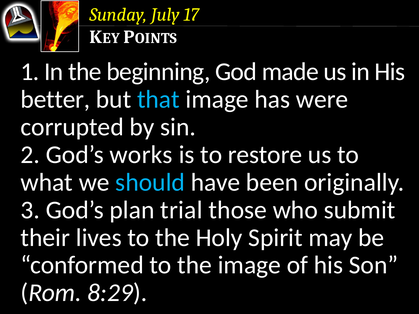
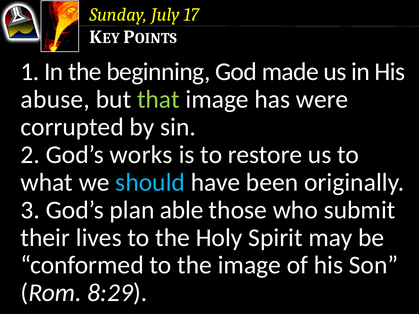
better: better -> abuse (55, 100)
that colour: light blue -> light green (158, 100)
trial: trial -> able (182, 210)
